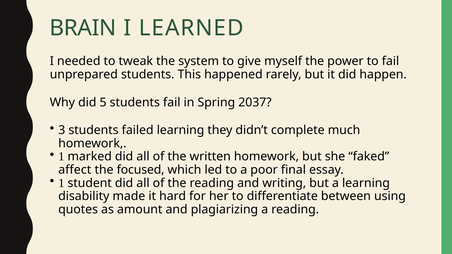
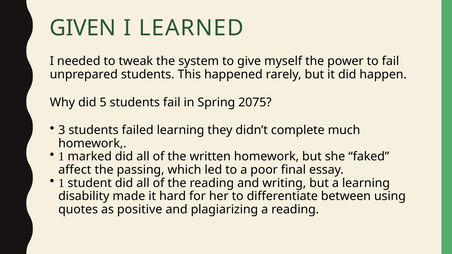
BRAIN: BRAIN -> GIVEN (83, 28)
2037: 2037 -> 2075 (255, 102)
focused: focused -> passing (141, 170)
amount: amount -> positive (140, 210)
